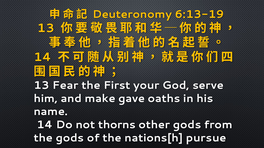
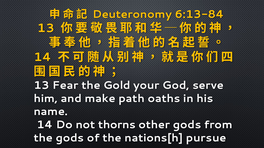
6:13-19: 6:13-19 -> 6:13-84 (199, 14)
First: First -> Gold (117, 86)
gave: gave -> path (132, 99)
